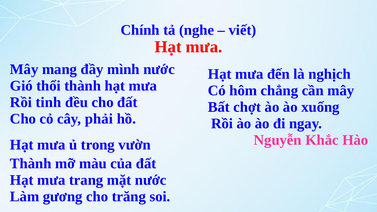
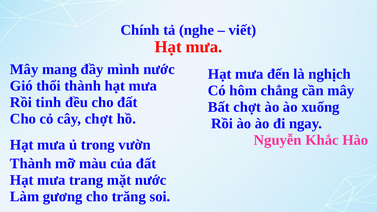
cây phải: phải -> chợt (99, 119)
